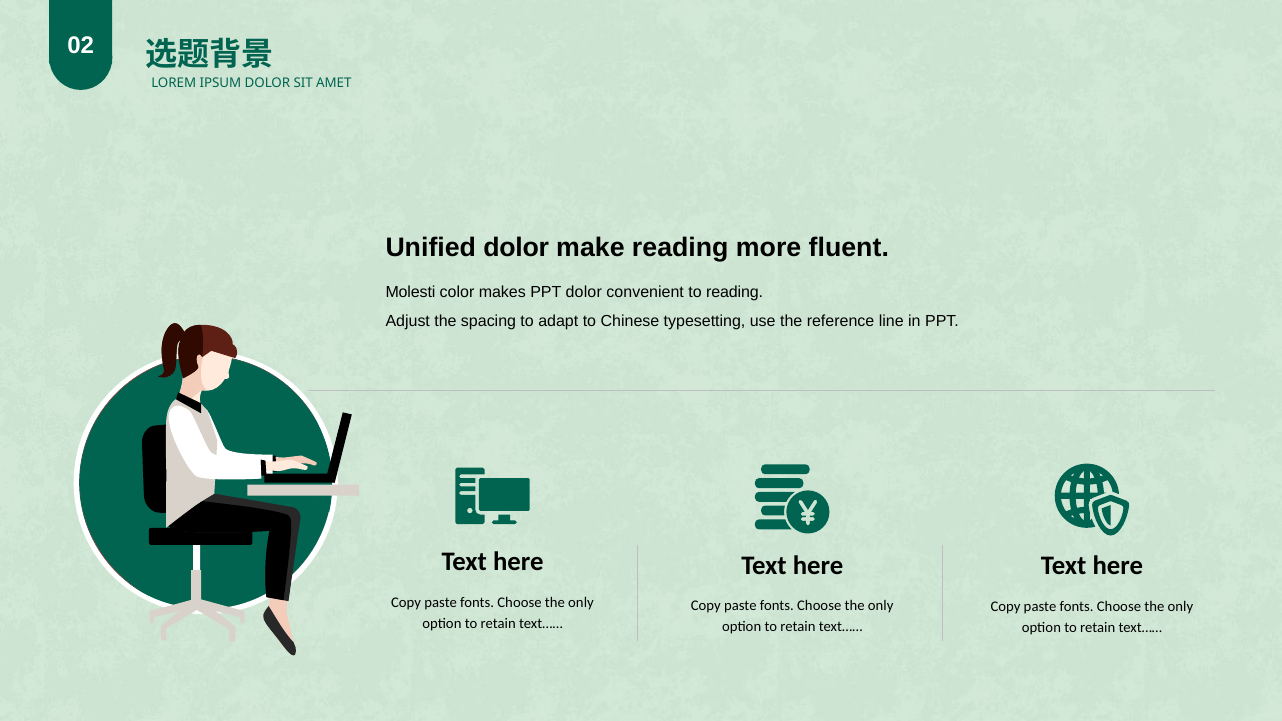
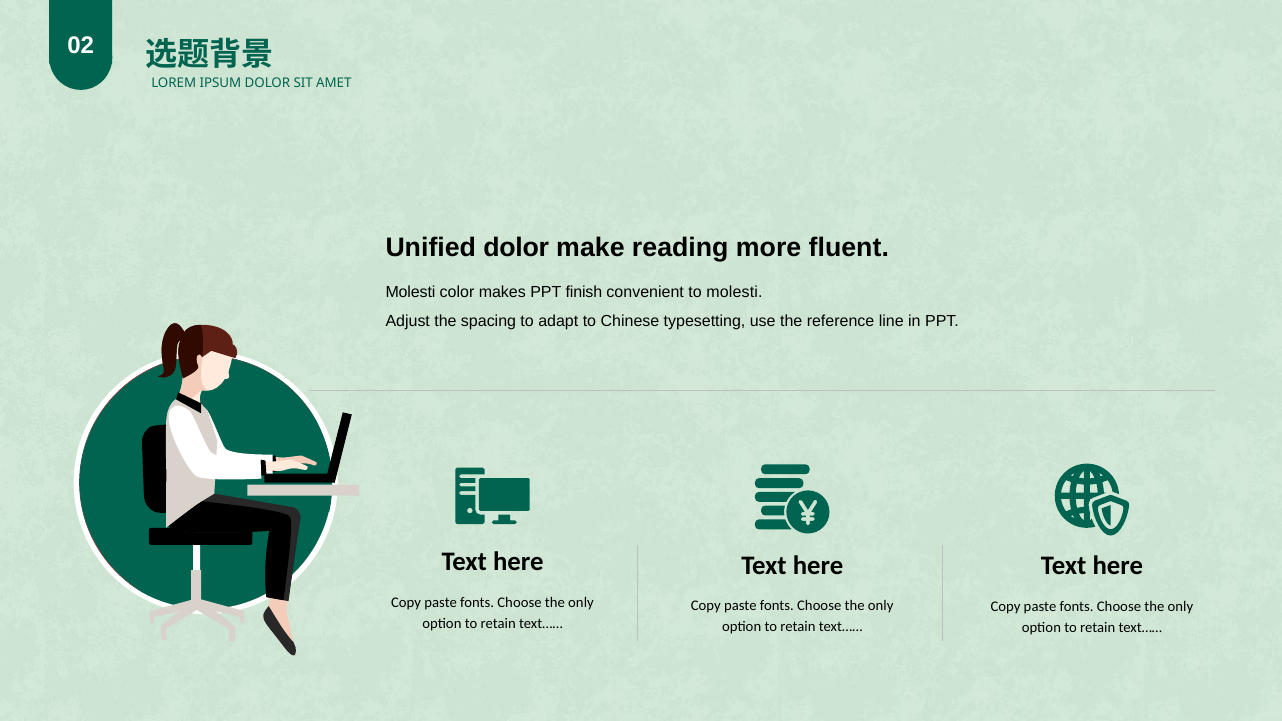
PPT dolor: dolor -> finish (584, 292)
to reading: reading -> molesti (734, 292)
